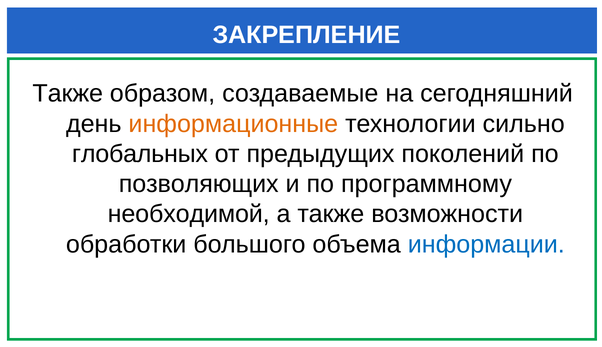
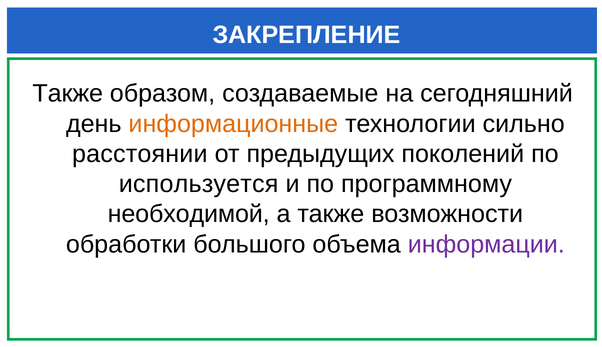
глобальных: глобальных -> расстоянии (140, 154)
позволяющих: позволяющих -> используется (199, 184)
информации colour: blue -> purple (486, 245)
